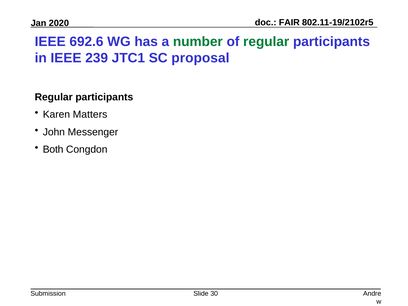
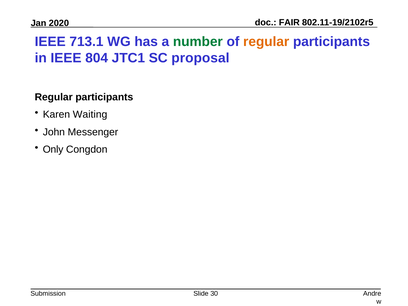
692.6: 692.6 -> 713.1 (86, 42)
regular colour: green -> orange (266, 42)
239: 239 -> 804 (97, 58)
Matters: Matters -> Waiting (90, 115)
Both: Both -> Only (53, 149)
